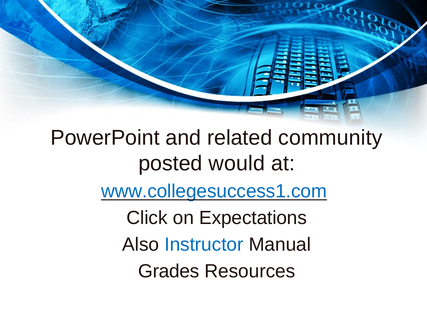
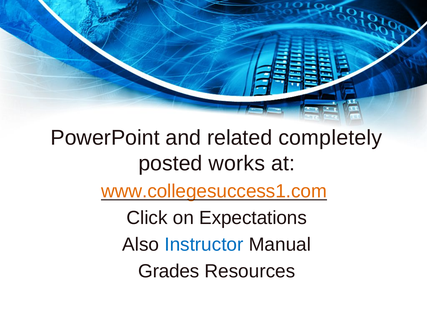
community: community -> completely (330, 137)
would: would -> works (237, 163)
www.collegesuccess1.com colour: blue -> orange (214, 191)
